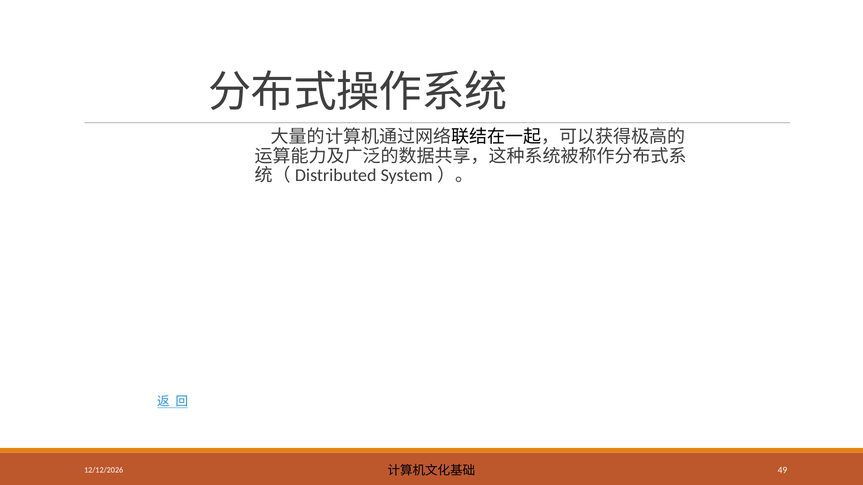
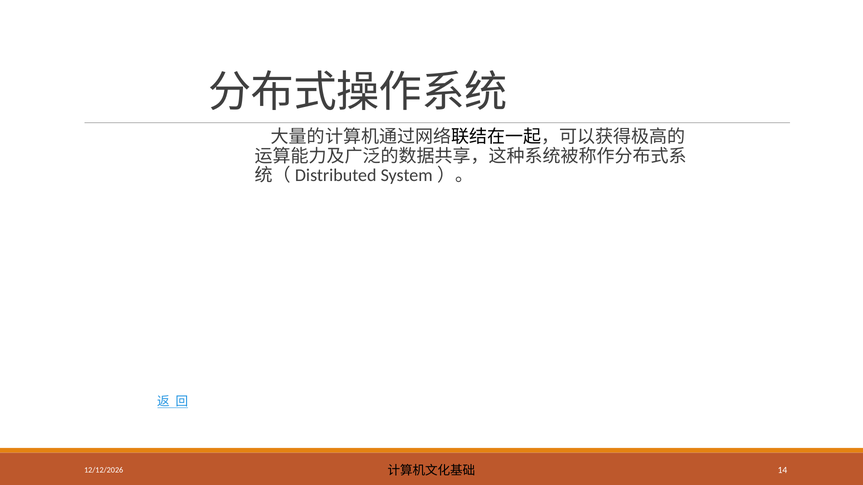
49: 49 -> 14 (782, 471)
